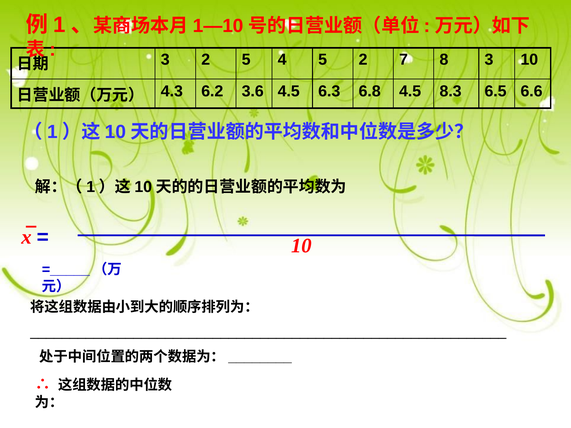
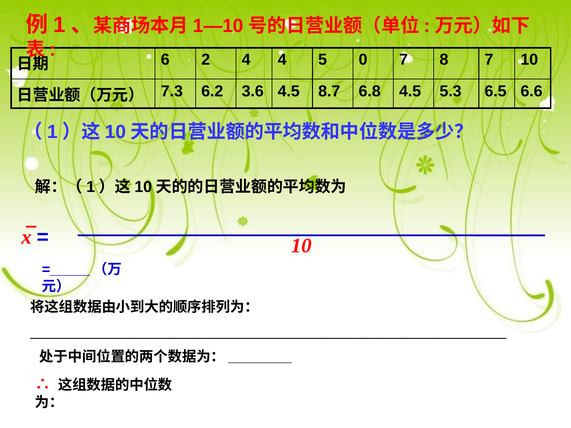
3: 3 -> 6 (165, 60)
2 5: 5 -> 4 (246, 60)
5 2: 2 -> 0 (363, 60)
8 3: 3 -> 7 (489, 60)
4.3: 4.3 -> 7.3 (172, 91)
6.3: 6.3 -> 8.7 (329, 91)
8.3: 8.3 -> 5.3 (451, 91)
